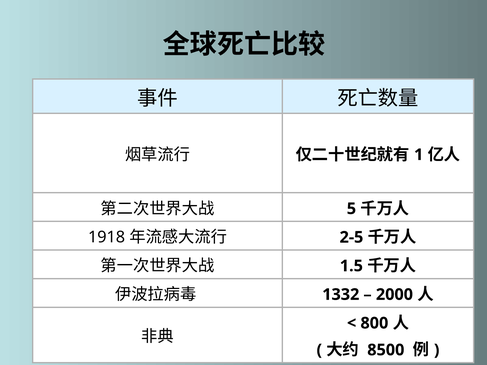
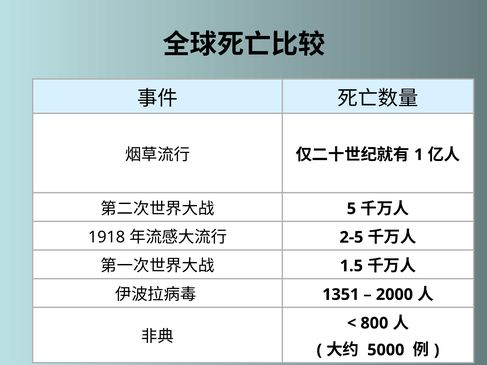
1332: 1332 -> 1351 (341, 295)
8500: 8500 -> 5000 (386, 350)
